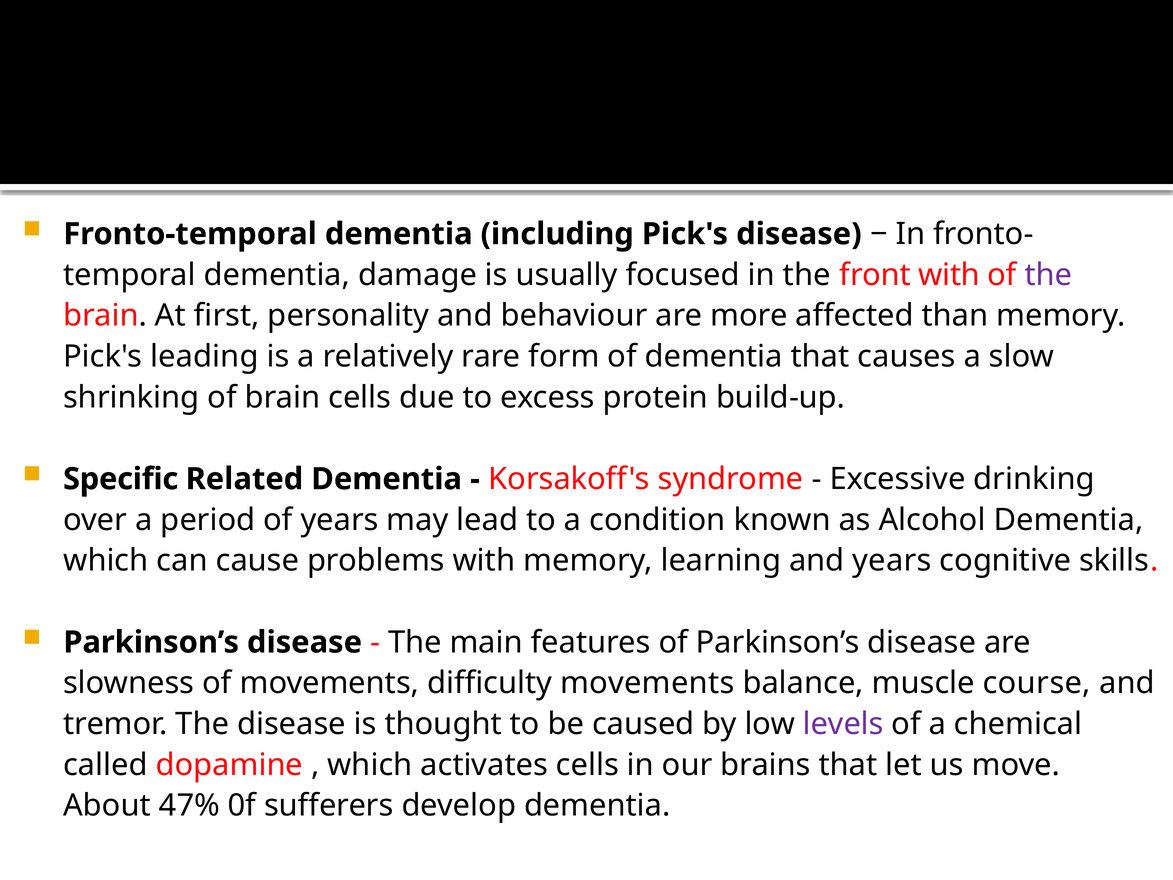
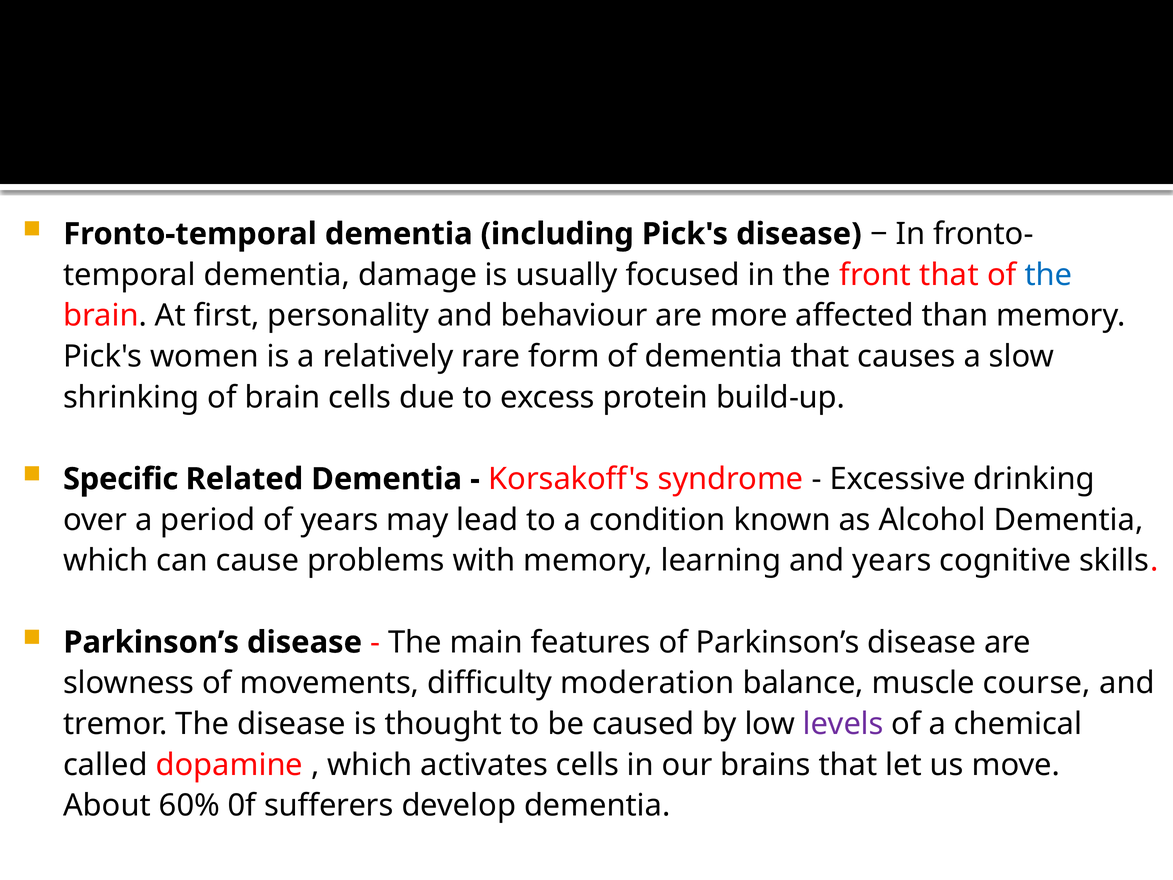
front with: with -> that (949, 275)
the colour: purple -> blue (1048, 275)
leading: leading -> women (204, 356)
difficulty movements: movements -> moderation (647, 683)
47%: 47% -> 60% (189, 805)
